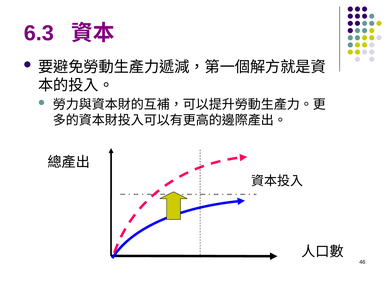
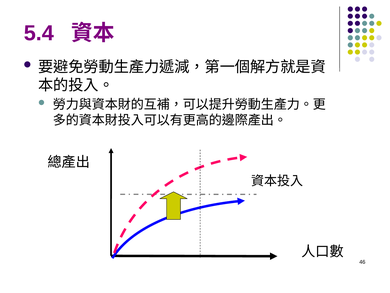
6.3: 6.3 -> 5.4 (39, 33)
